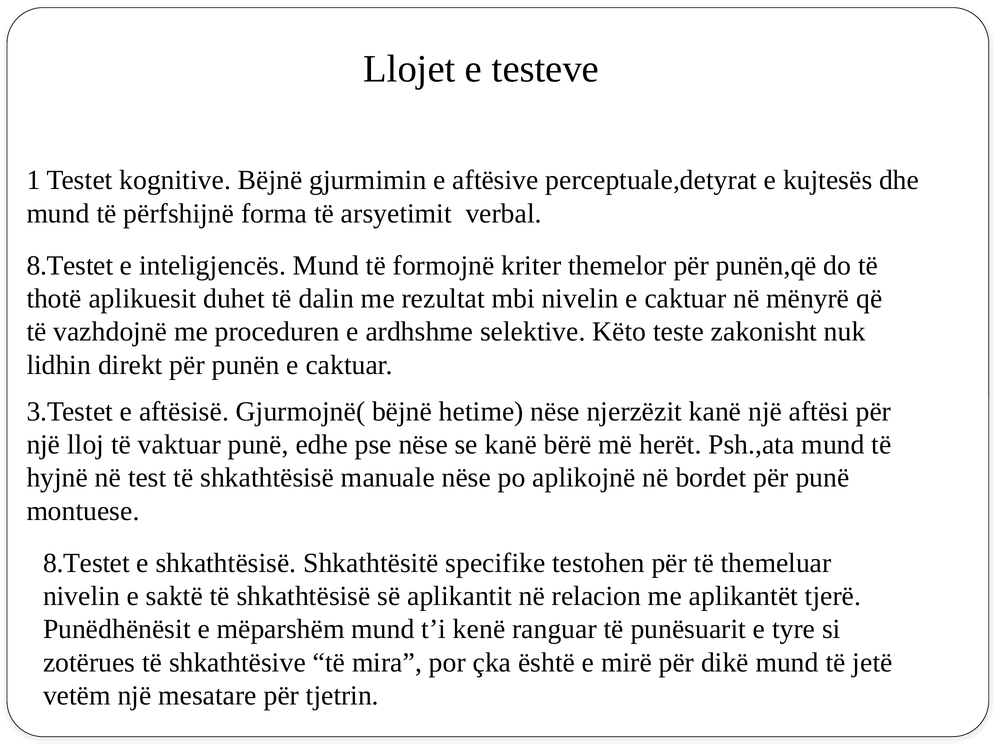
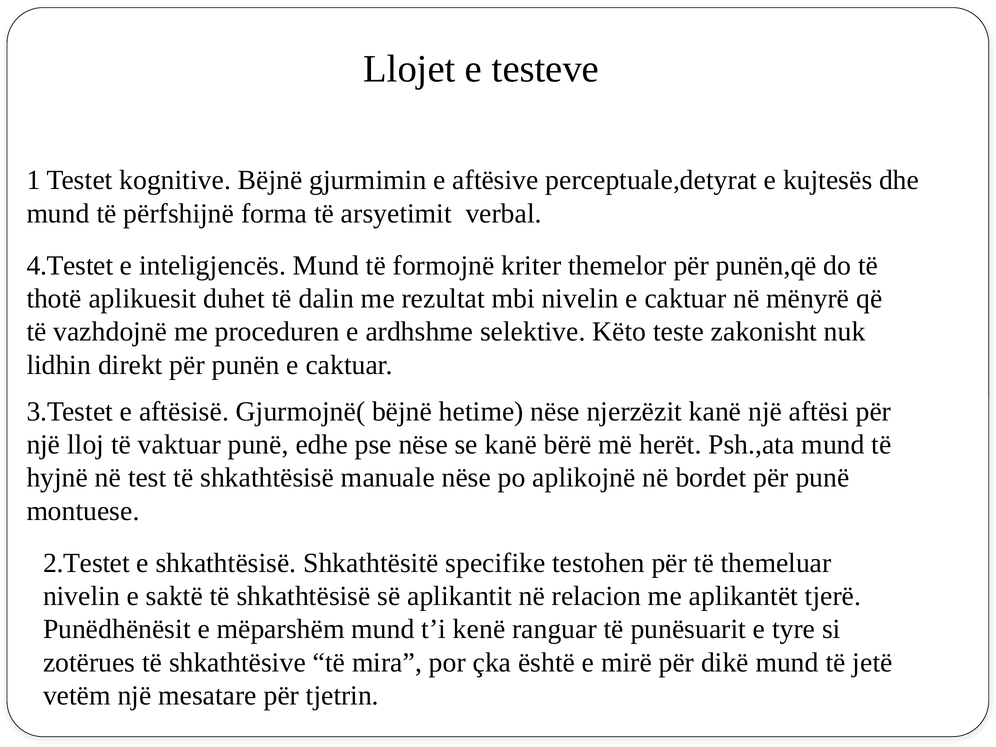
8.Testet: 8.Testet -> 4.Testet (70, 265)
8.Testet: 8.Testet -> 2.Testet (86, 563)
